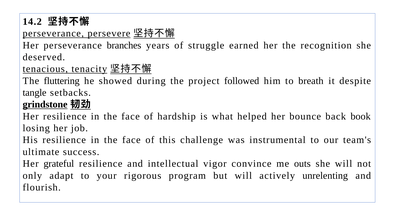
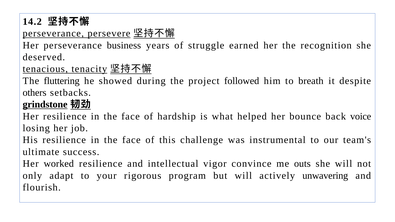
branches: branches -> business (124, 45)
tangle: tangle -> others (35, 93)
book: book -> voice (361, 116)
grateful: grateful -> worked (59, 164)
unrelenting: unrelenting -> unwavering (325, 176)
